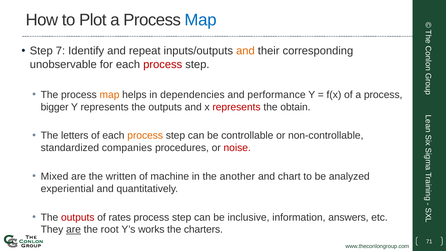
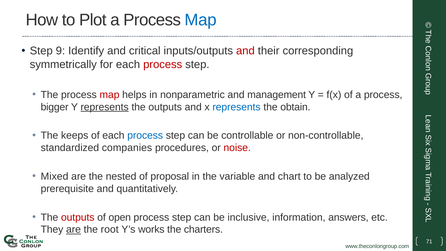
7: 7 -> 9 (60, 51)
repeat: repeat -> critical (145, 51)
and colour: orange -> red (245, 51)
unobservable: unobservable -> symmetrically (63, 64)
map colour: orange -> red (109, 95)
dependencies: dependencies -> nonparametric (192, 95)
performance: performance -> management (277, 95)
represents underline: none -> present (105, 107)
represents colour: red -> blue (237, 107)
letters: letters -> keeps (75, 136)
process colour: orange -> blue (145, 136)
written: written -> nested (121, 176)
machine: machine -> proposal (170, 176)
another: another -> variable (237, 176)
experiential: experiential -> prerequisite (67, 189)
rates: rates -> open (120, 217)
